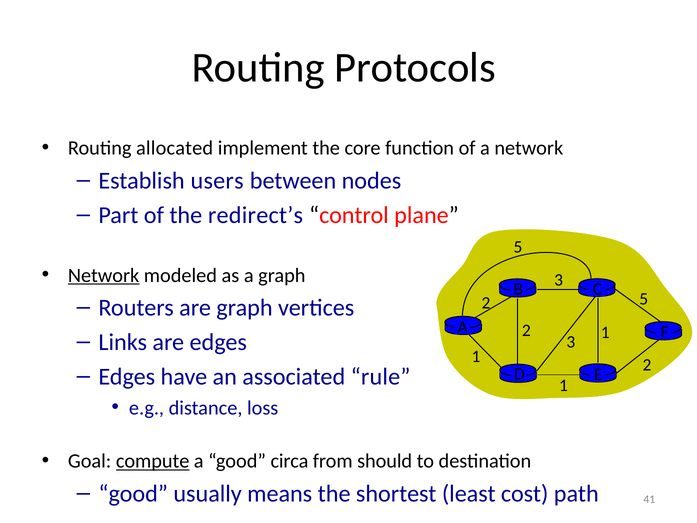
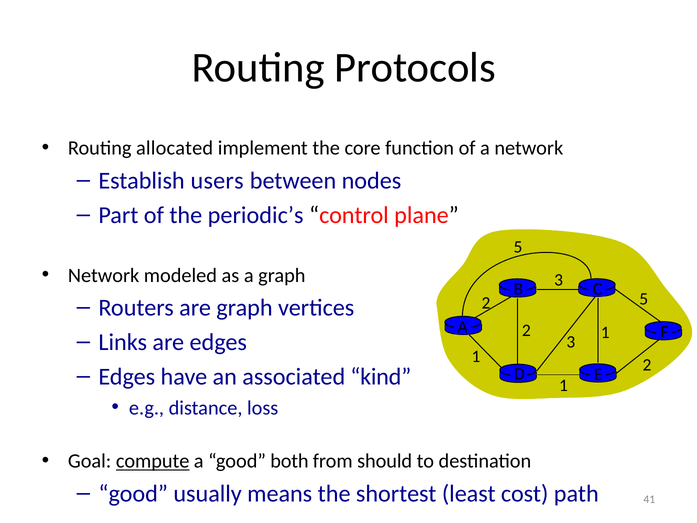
redirect’s: redirect’s -> periodic’s (256, 215)
Network underline: present -> none (104, 275)
rule: rule -> kind (381, 377)
circa: circa -> both (289, 461)
